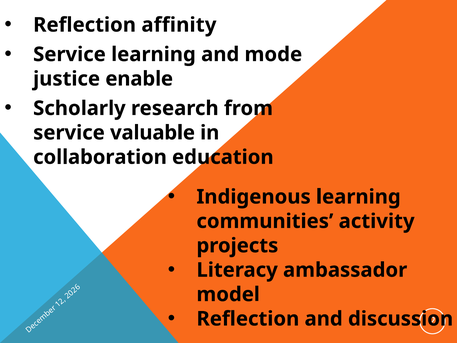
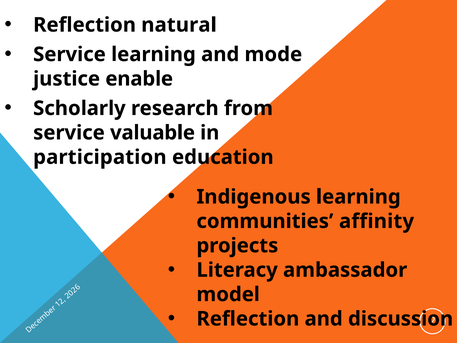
affinity: affinity -> natural (179, 25)
collaboration: collaboration -> participation (100, 157)
activity: activity -> affinity (377, 221)
